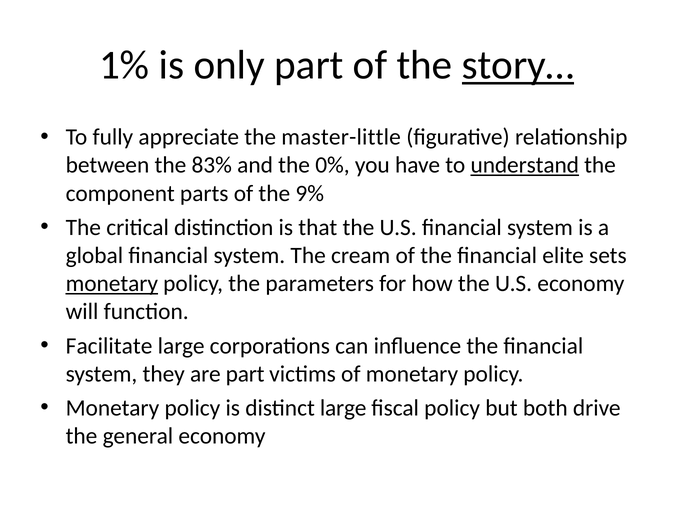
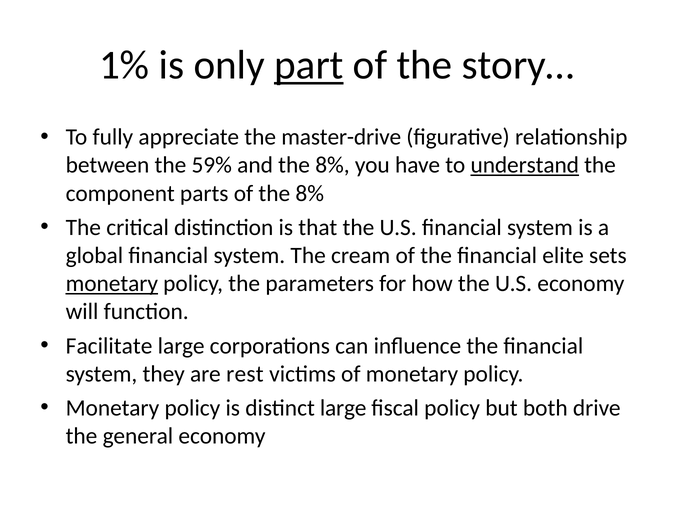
part underline: none -> present (309, 65)
story… underline: present -> none (518, 65)
master-little: master-little -> master-drive (341, 137)
83%: 83% -> 59% (212, 165)
and the 0%: 0% -> 8% (332, 165)
of the 9%: 9% -> 8% (310, 193)
are part: part -> rest (245, 374)
